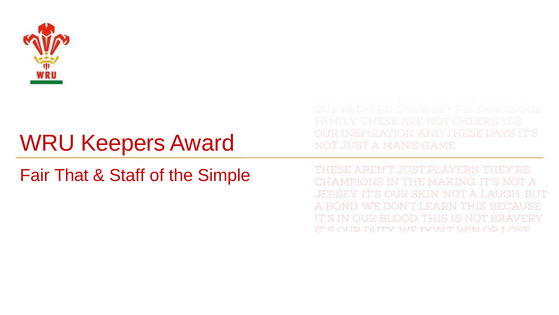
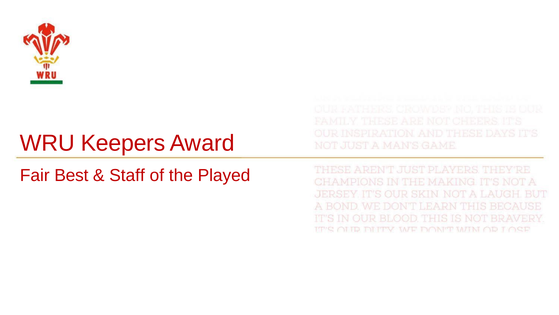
That: That -> Best (71, 175)
Simple: Simple -> Played (224, 175)
